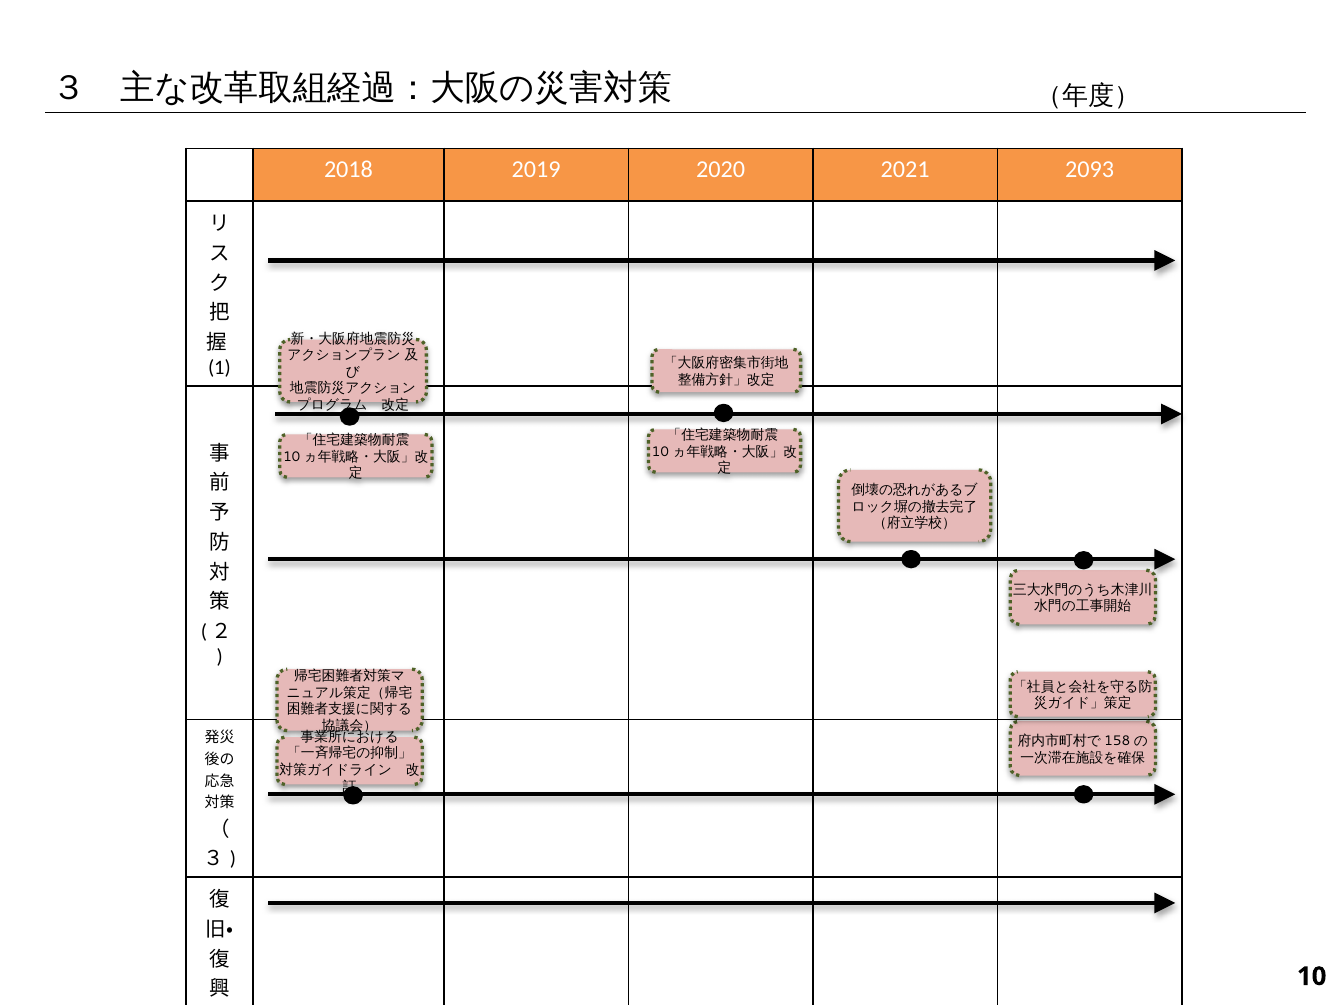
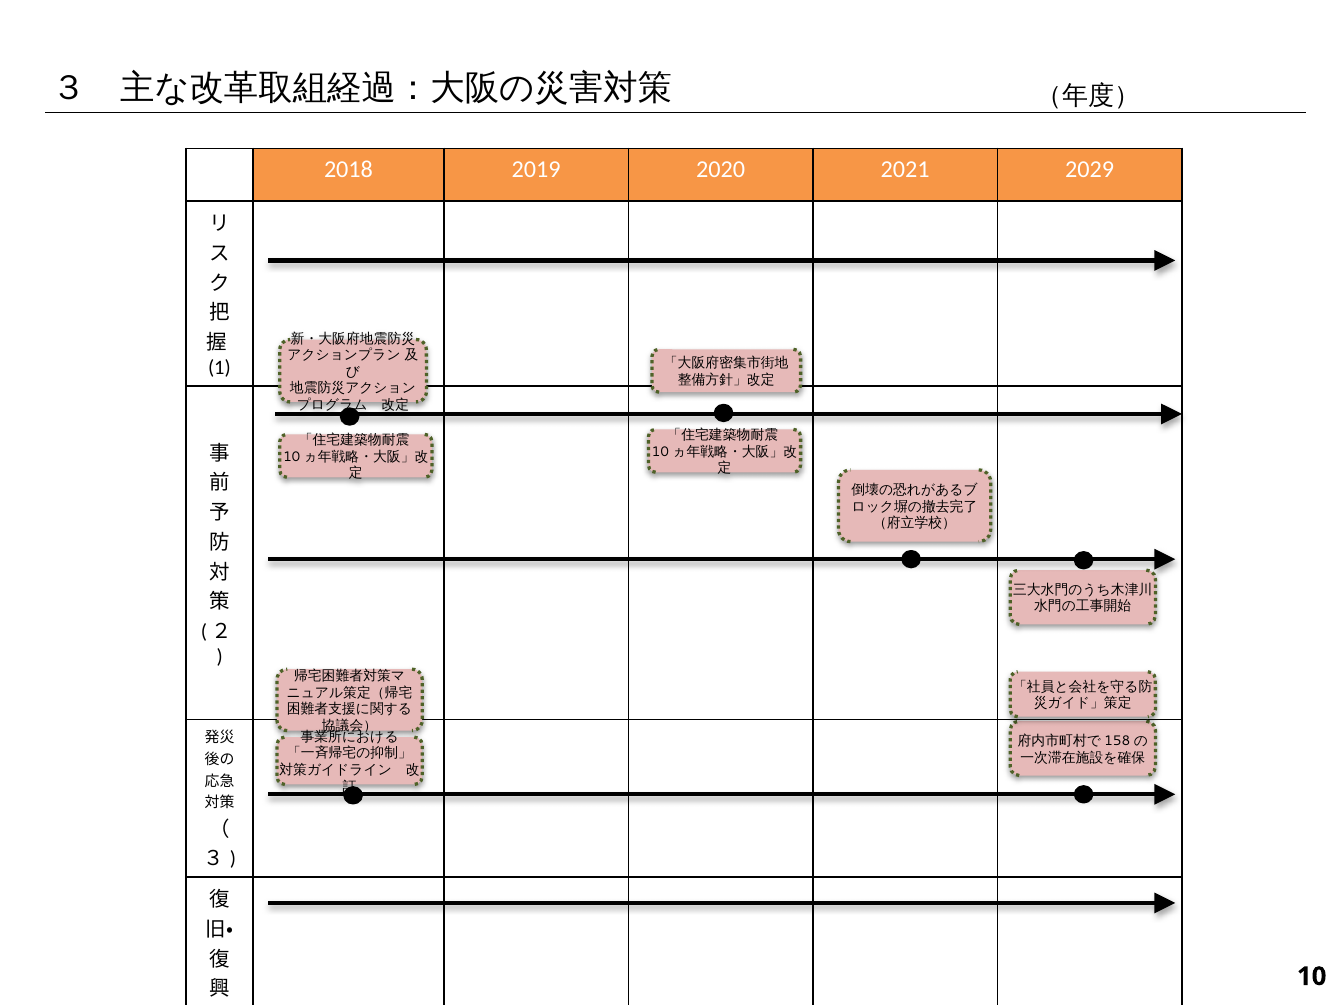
2093: 2093 -> 2029 (1090, 169)
